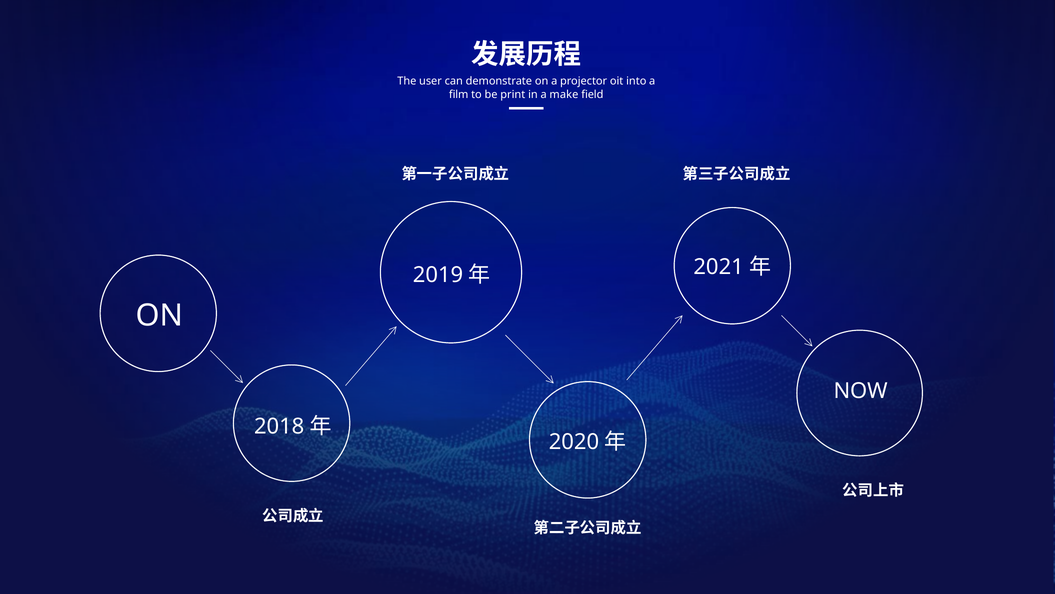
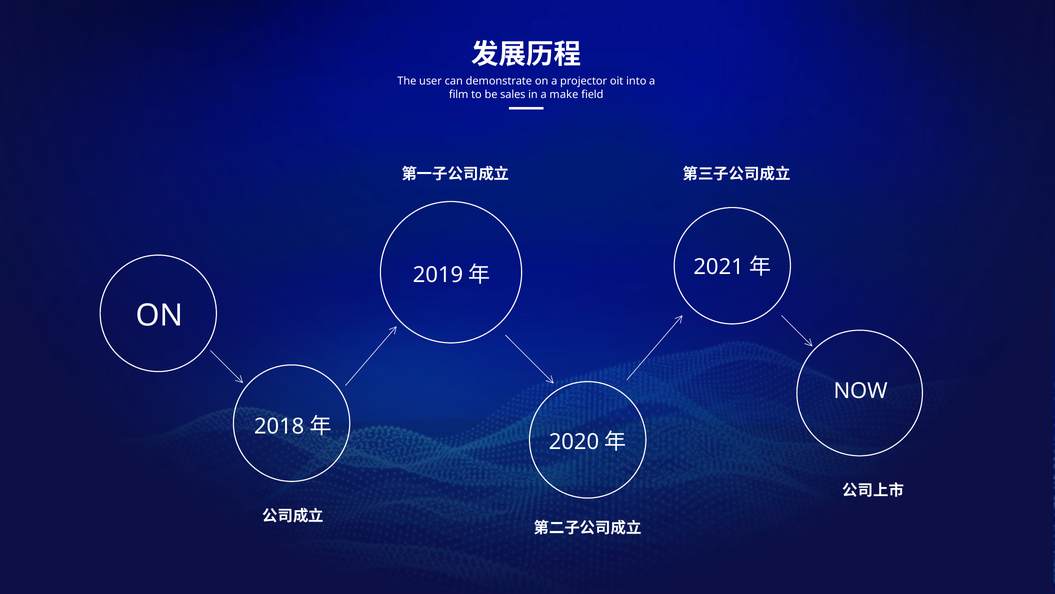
print: print -> sales (513, 94)
